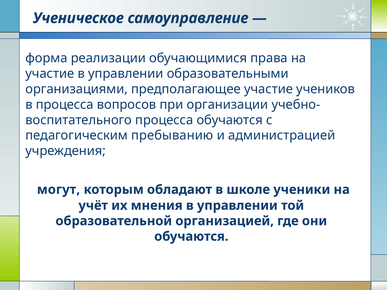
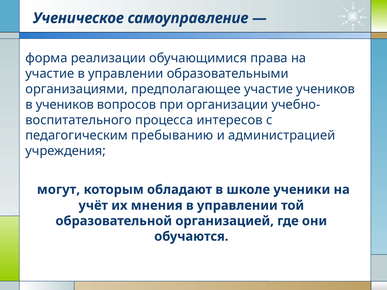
в процесса: процесса -> учеников (65, 105)
процесса обучаются: обучаются -> интересов (230, 120)
